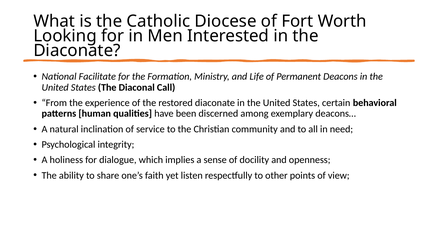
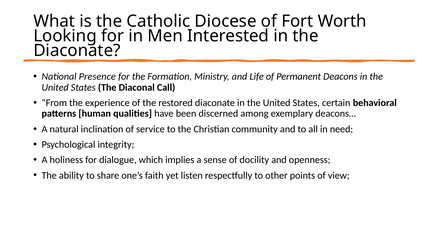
Facilitate: Facilitate -> Presence (97, 76)
